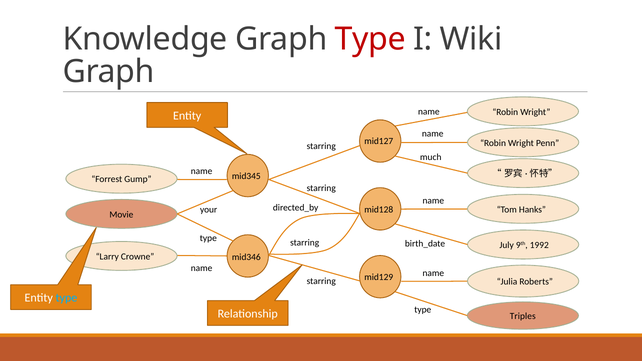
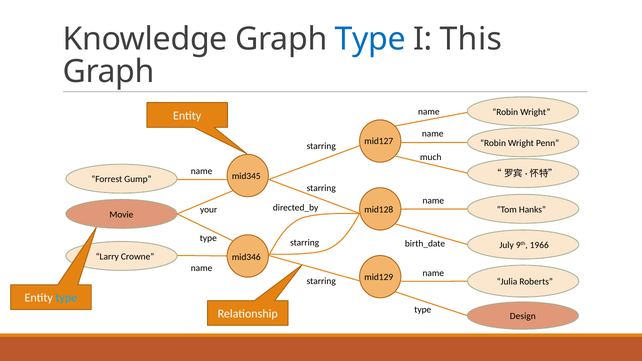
Type colour: red -> blue (370, 39)
Wiki: Wiki -> This (471, 39)
1992: 1992 -> 1966 (539, 245)
Triples: Triples -> Design (523, 316)
